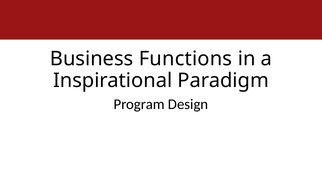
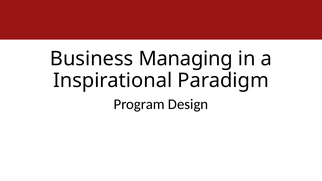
Functions: Functions -> Managing (186, 59)
